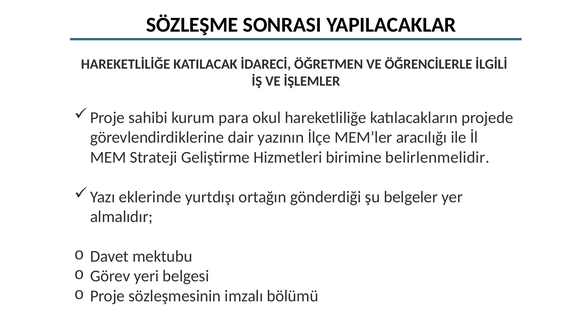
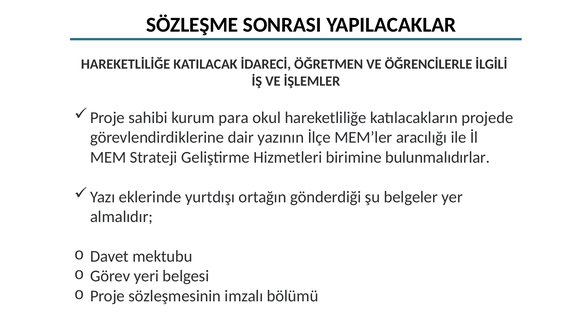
belirlenmelidir: belirlenmelidir -> bulunmalıdırlar (438, 157)
